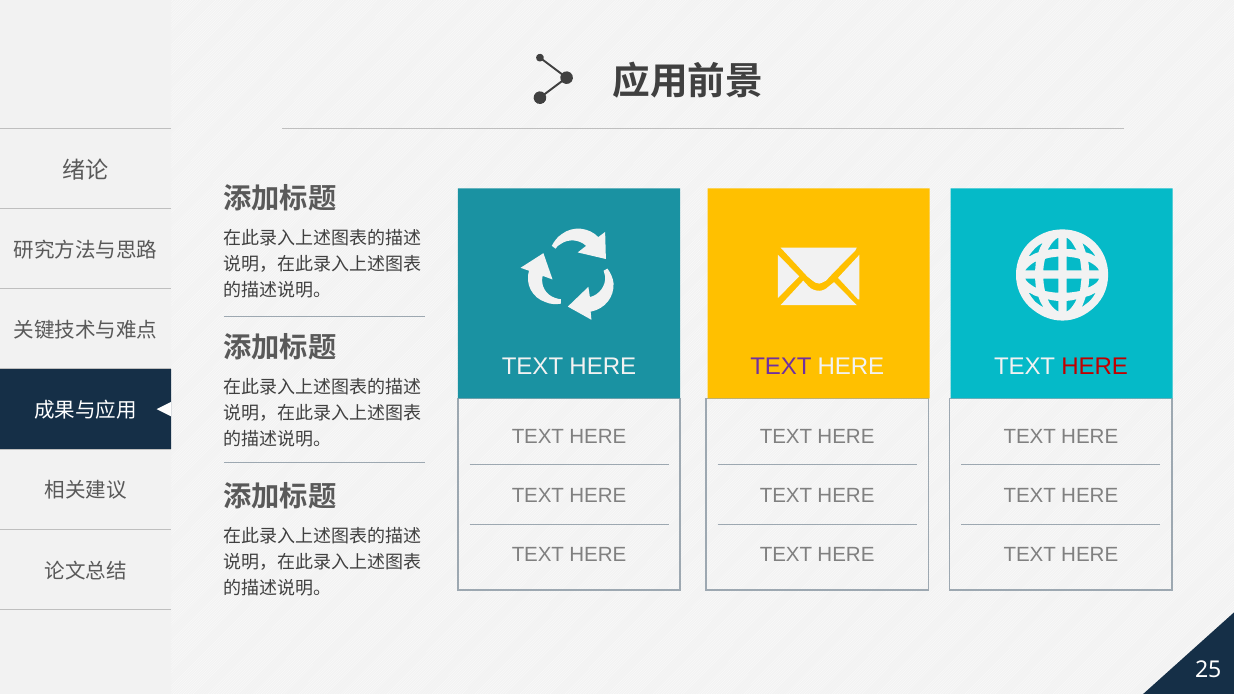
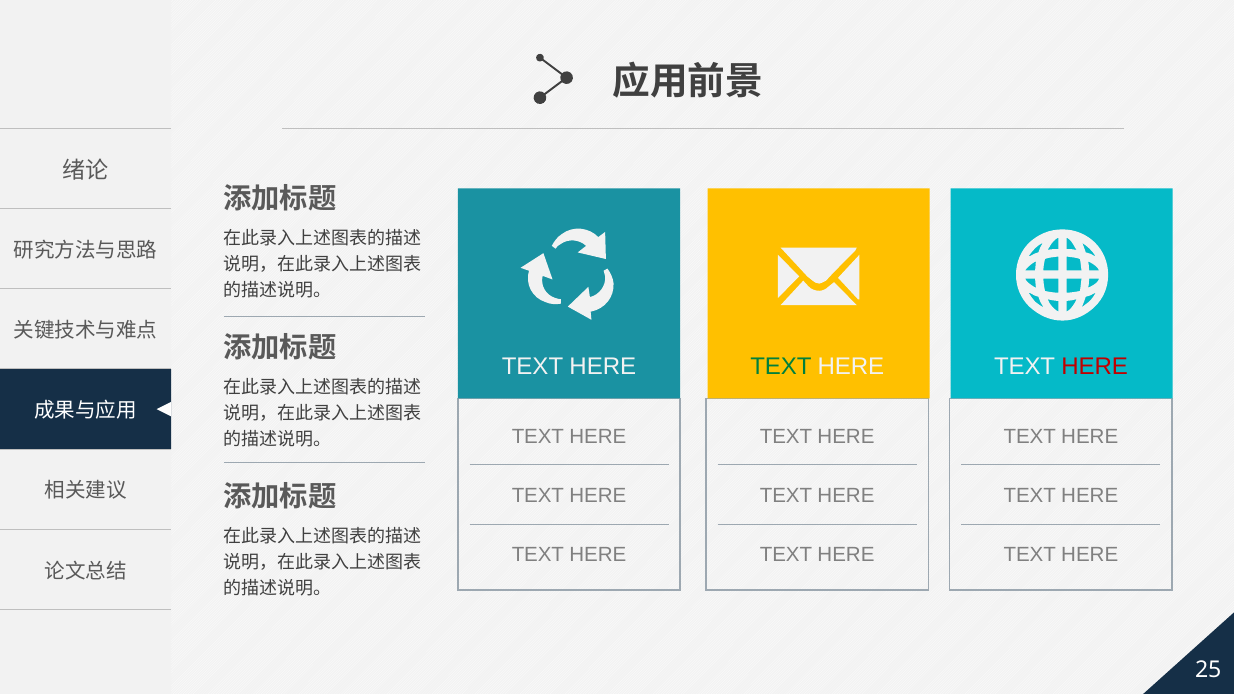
TEXT colour: purple -> green (781, 367)
